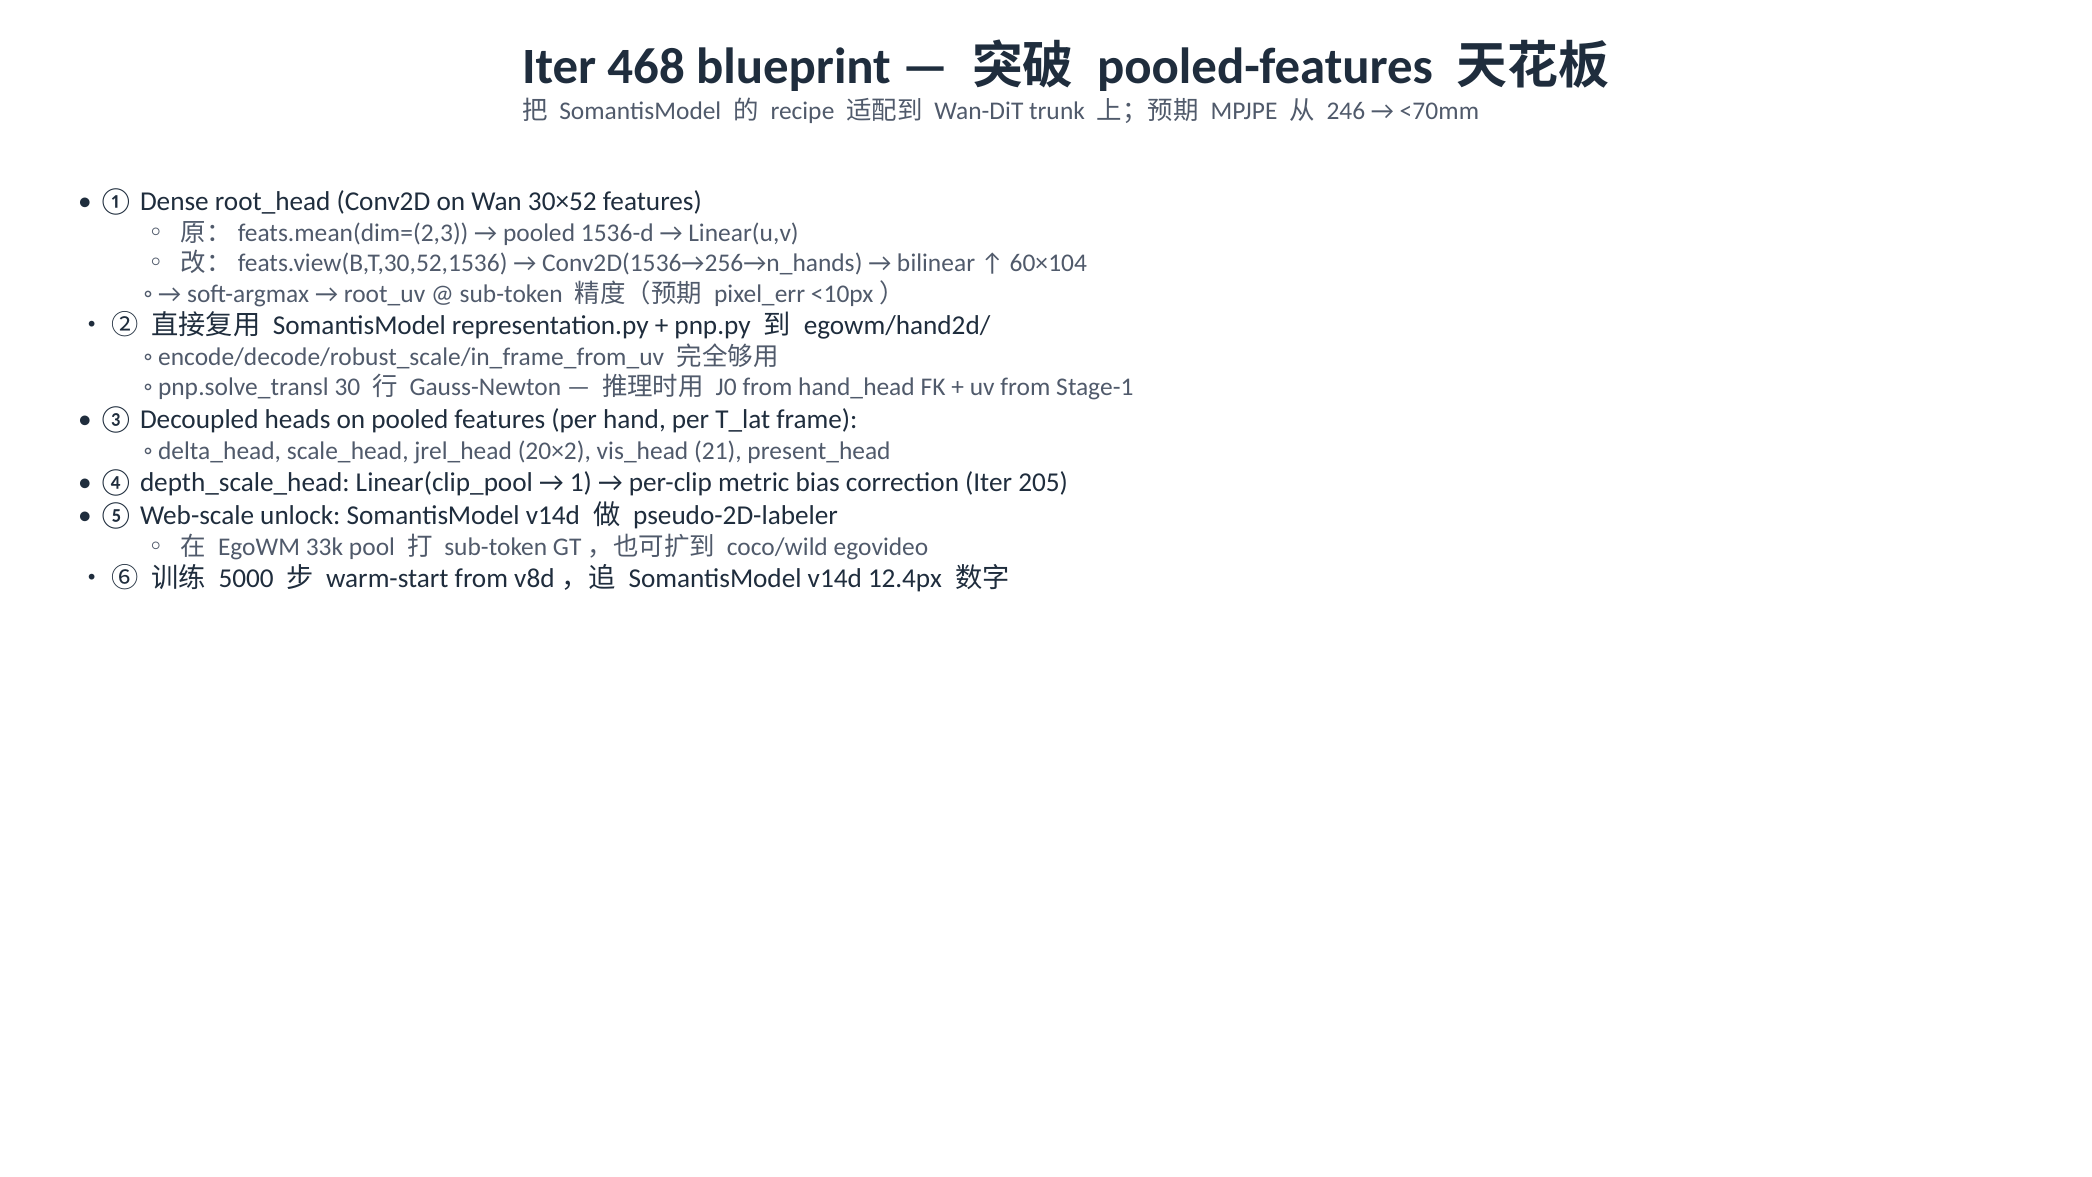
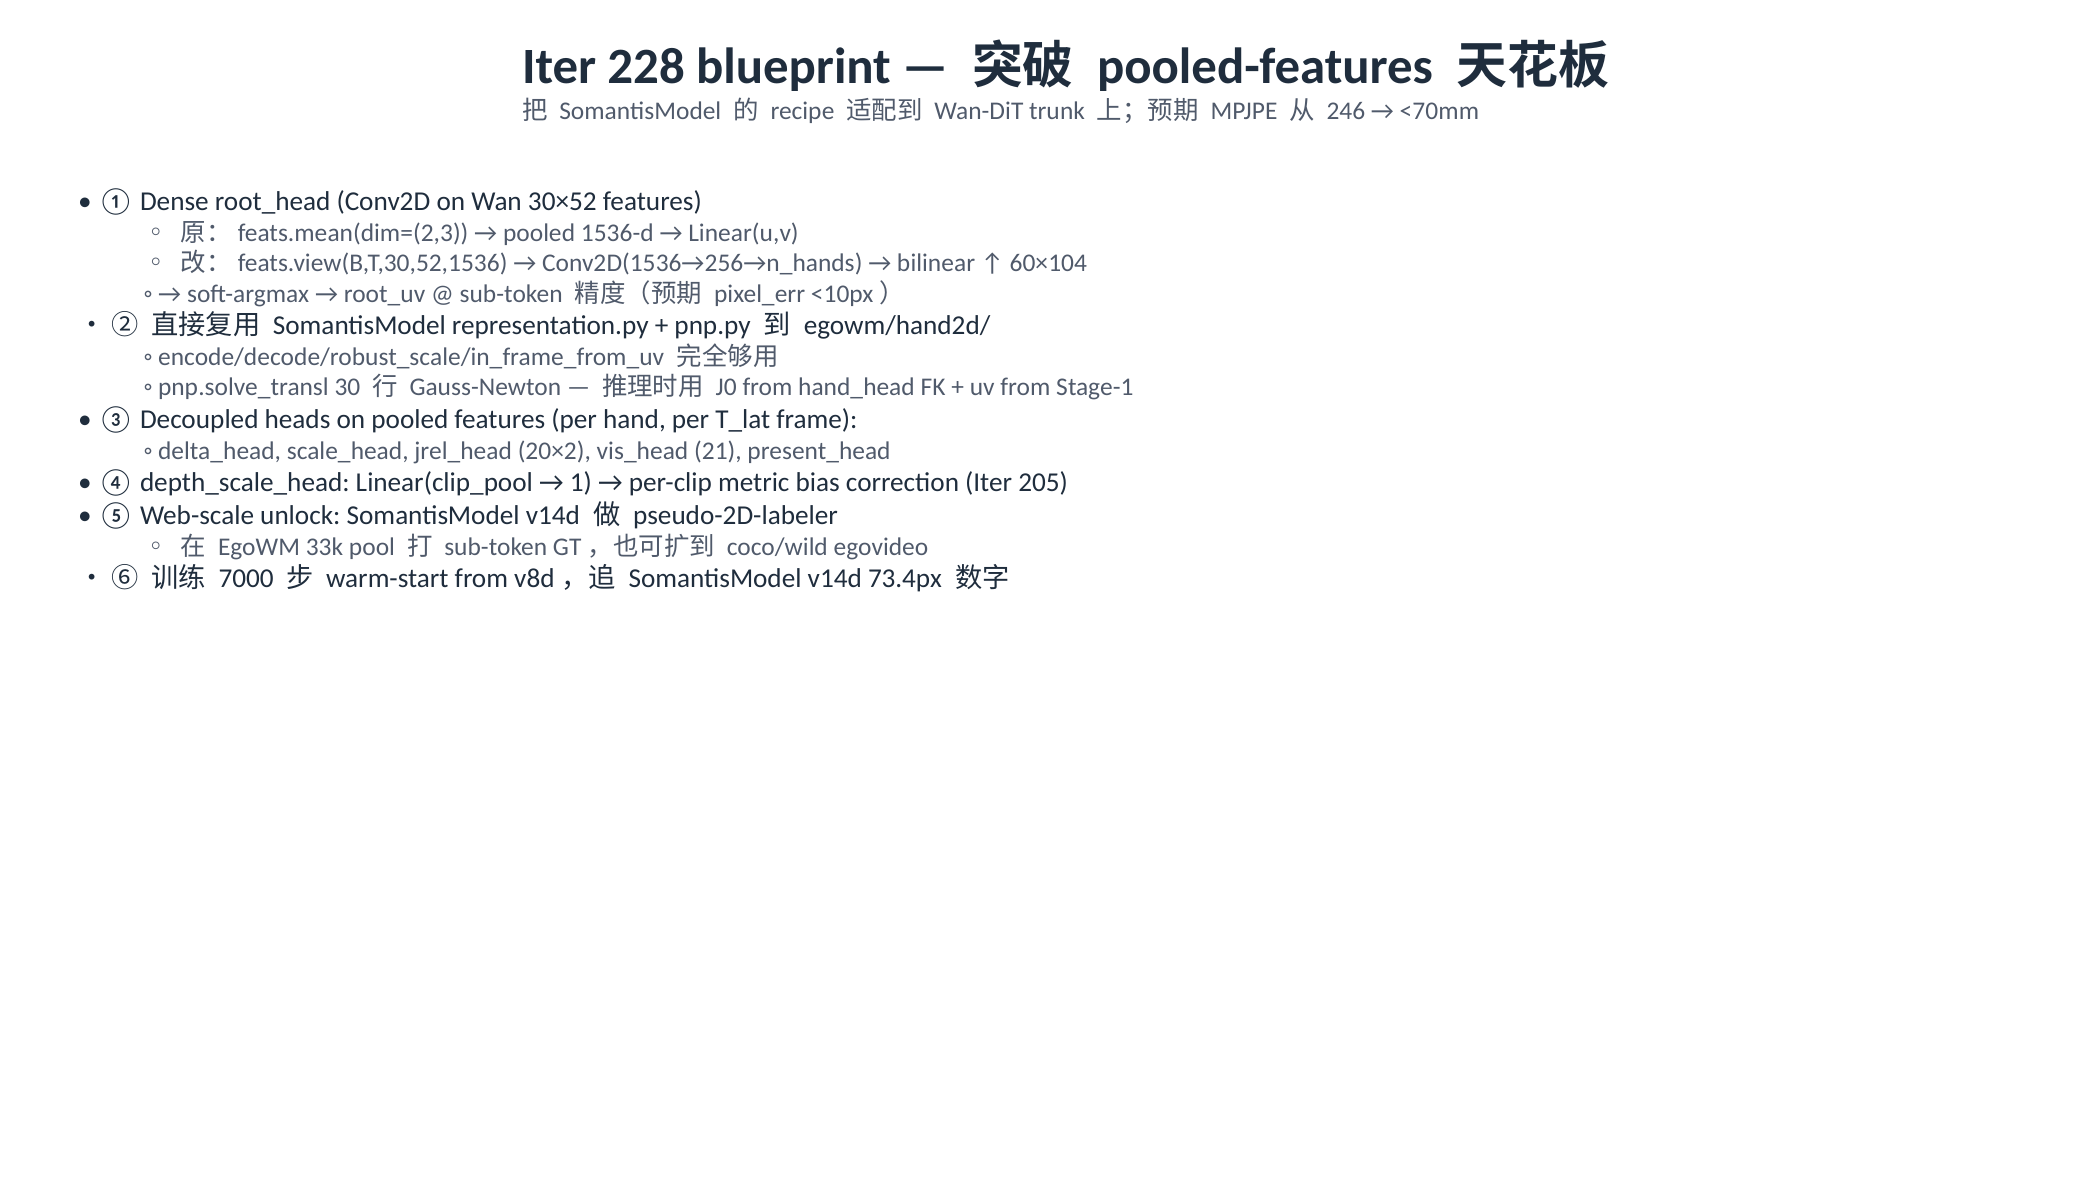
468: 468 -> 228 (646, 67)
5000: 5000 -> 7000 (246, 578)
12.4px: 12.4px -> 73.4px (905, 578)
